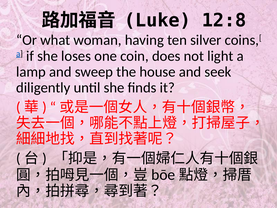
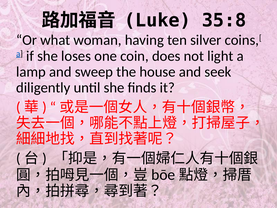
12:8: 12:8 -> 35:8 (224, 20)
